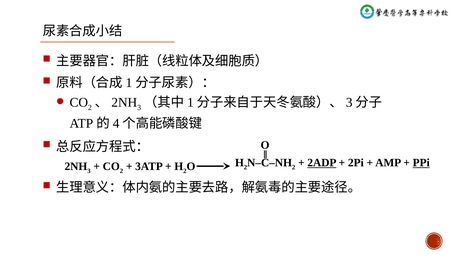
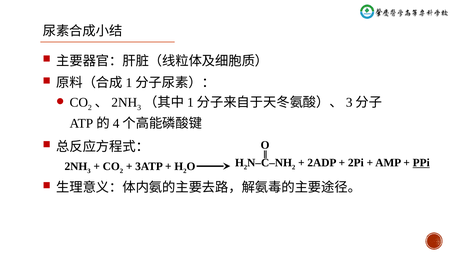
2ADP underline: present -> none (322, 163)
